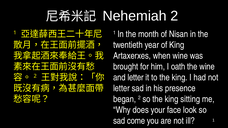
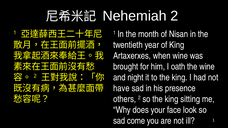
and letter: letter -> night (136, 78)
letter: letter -> have (121, 88)
began: began -> others (125, 99)
